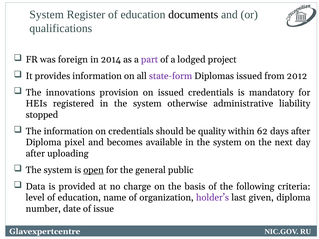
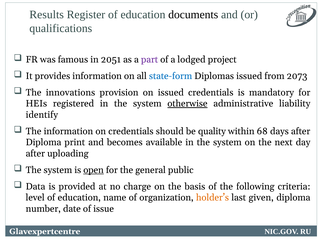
System: System -> Results (47, 15)
foreign: foreign -> famous (73, 60)
2014: 2014 -> 2051 (111, 60)
state-form colour: purple -> blue (171, 76)
2012: 2012 -> 2073 (297, 76)
otherwise underline: none -> present (187, 104)
stopped: stopped -> identify (42, 115)
62: 62 -> 68 (262, 131)
pixel: pixel -> print (75, 143)
holder’s colour: purple -> orange (212, 198)
